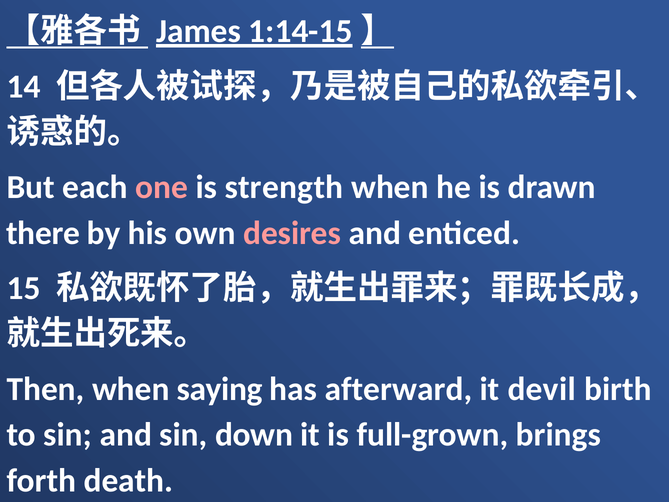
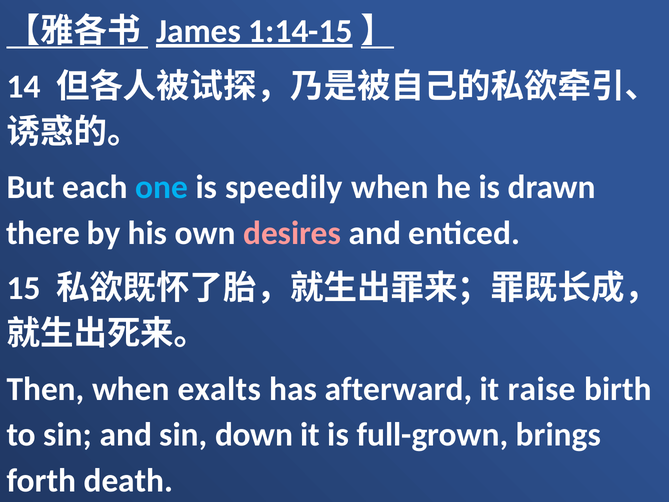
one colour: pink -> light blue (162, 187)
strength: strength -> speedily (284, 187)
saying: saying -> exalts (219, 389)
devil: devil -> raise (542, 389)
